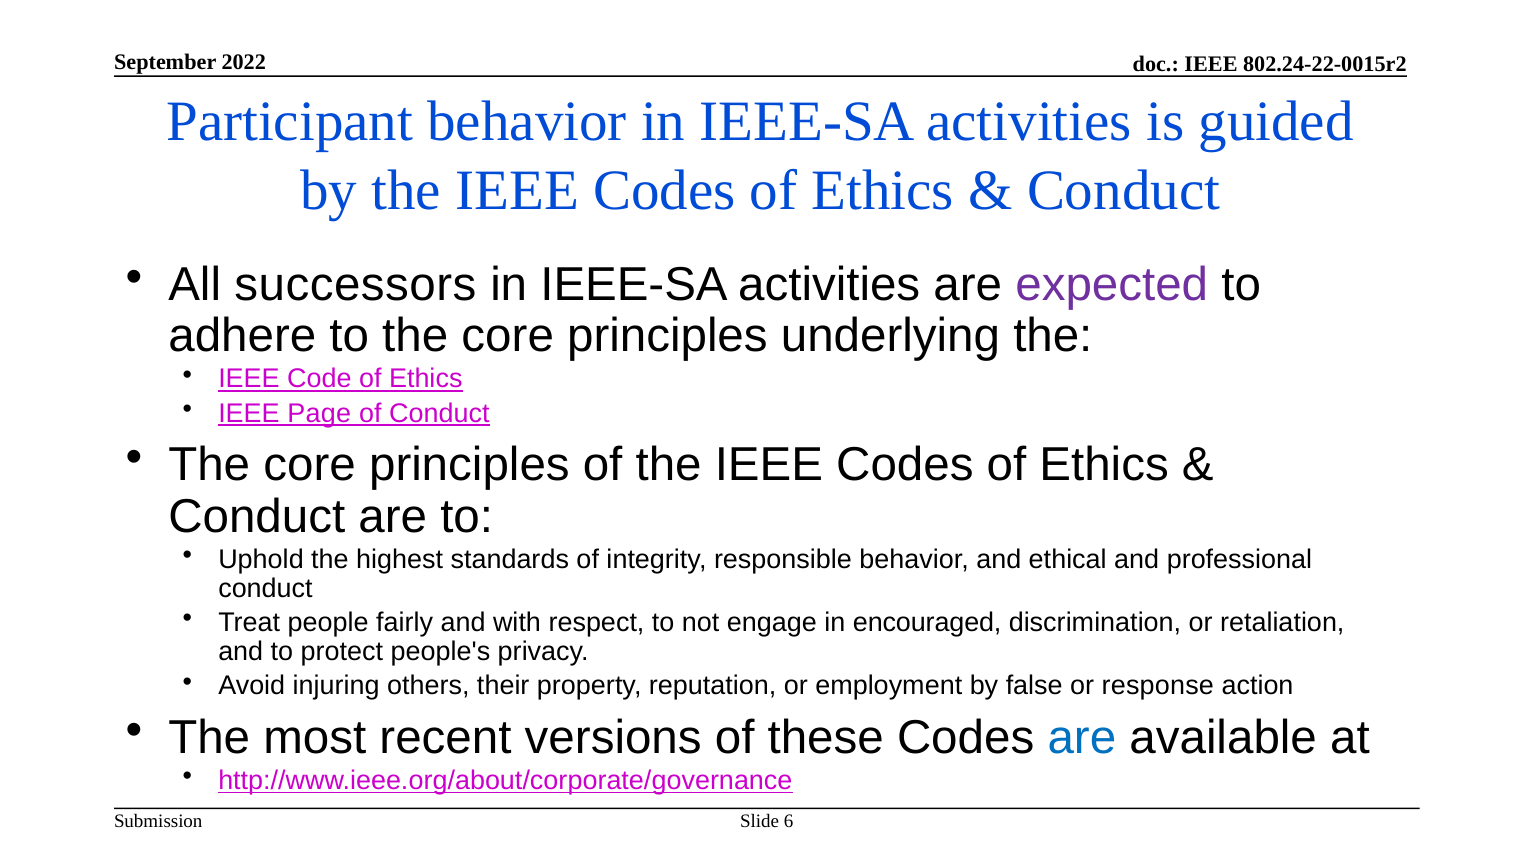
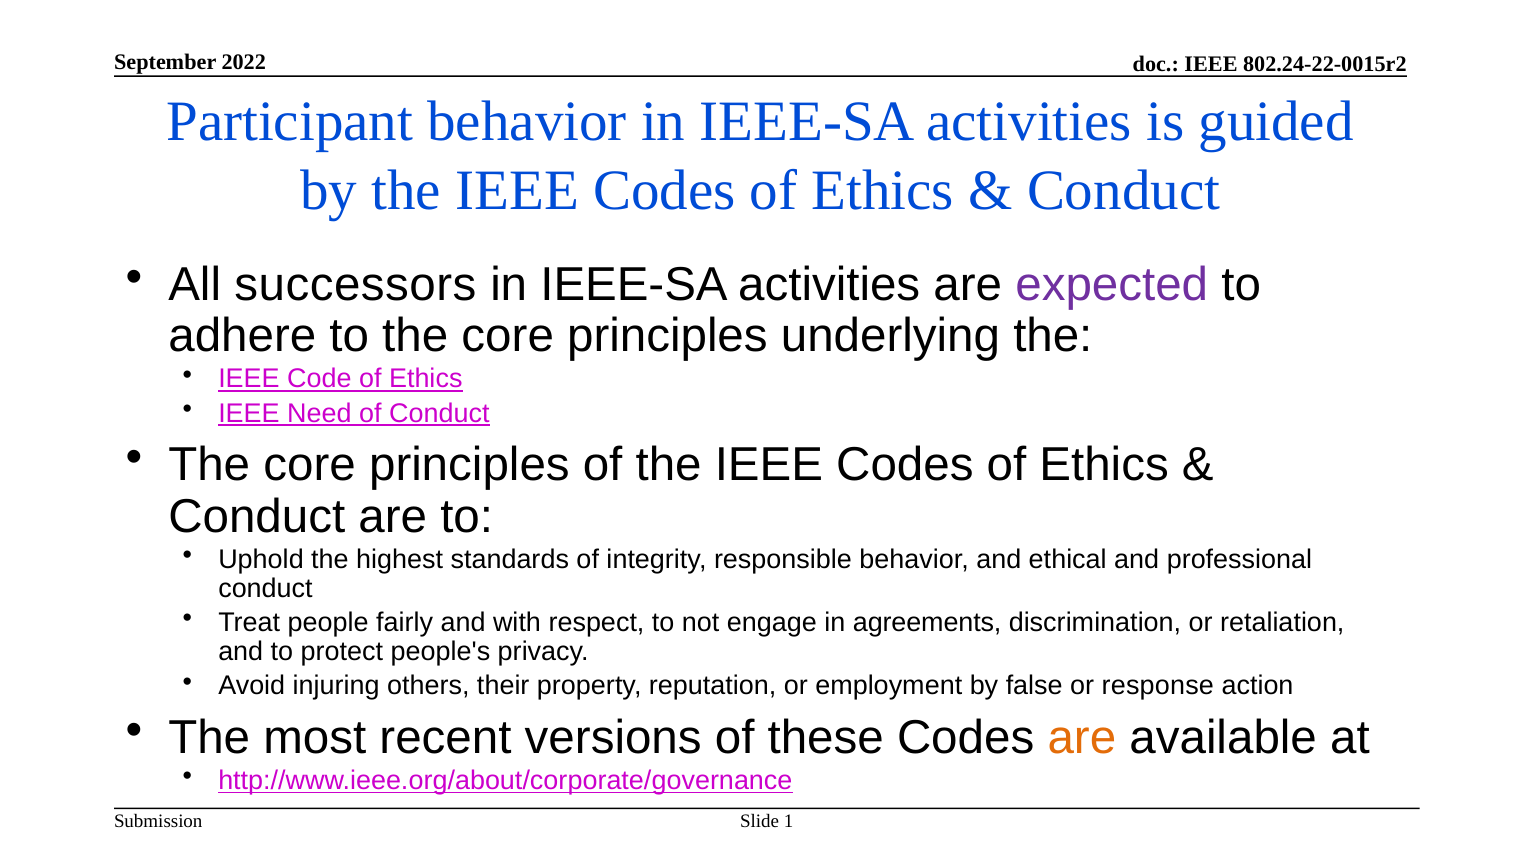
Page: Page -> Need (319, 413)
encouraged: encouraged -> agreements (927, 622)
are colour: blue -> orange (1082, 738)
6: 6 -> 1 (789, 821)
